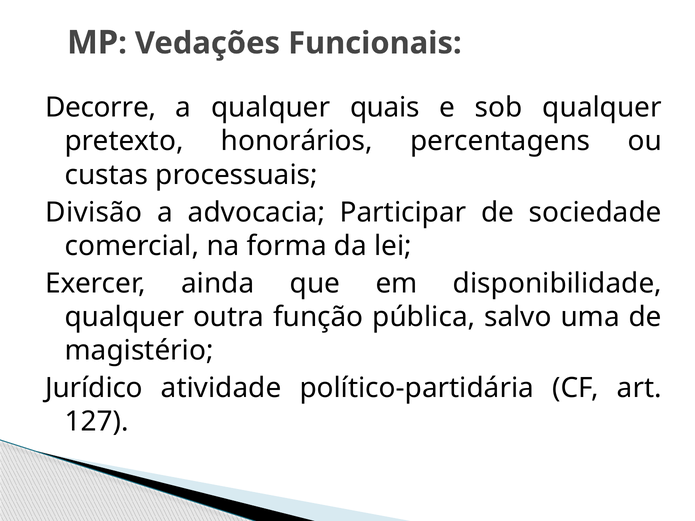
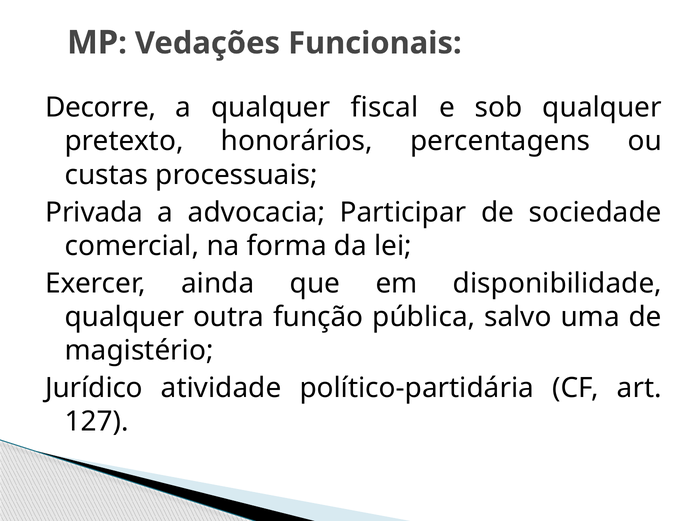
quais: quais -> fiscal (385, 108)
Divisão: Divisão -> Privada (94, 212)
